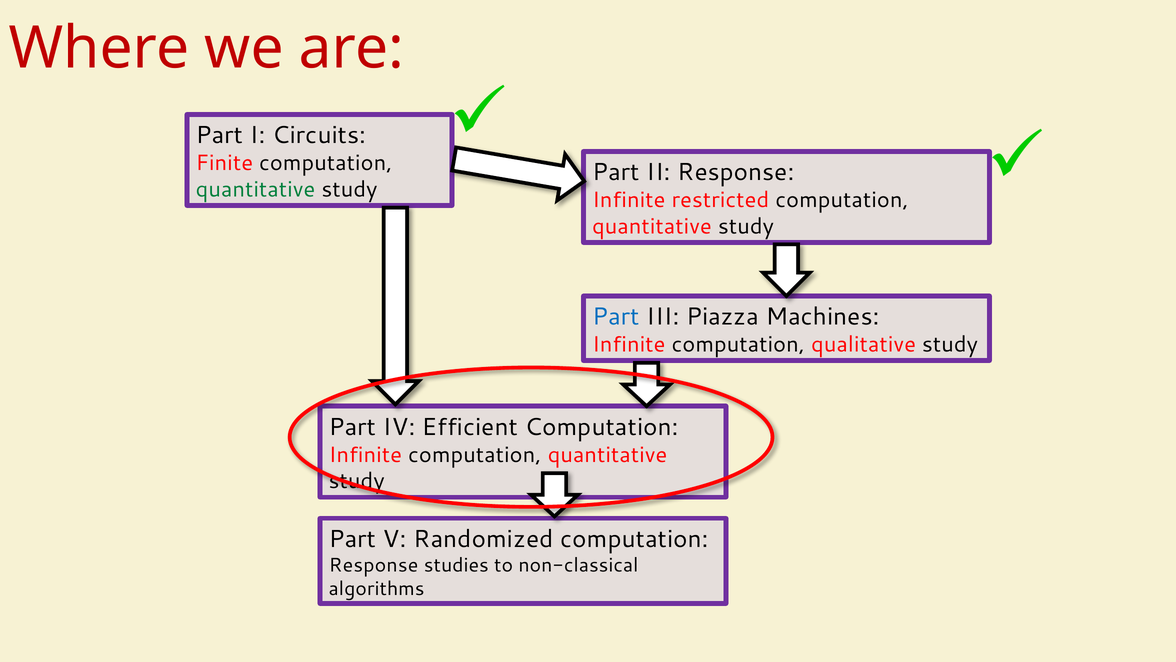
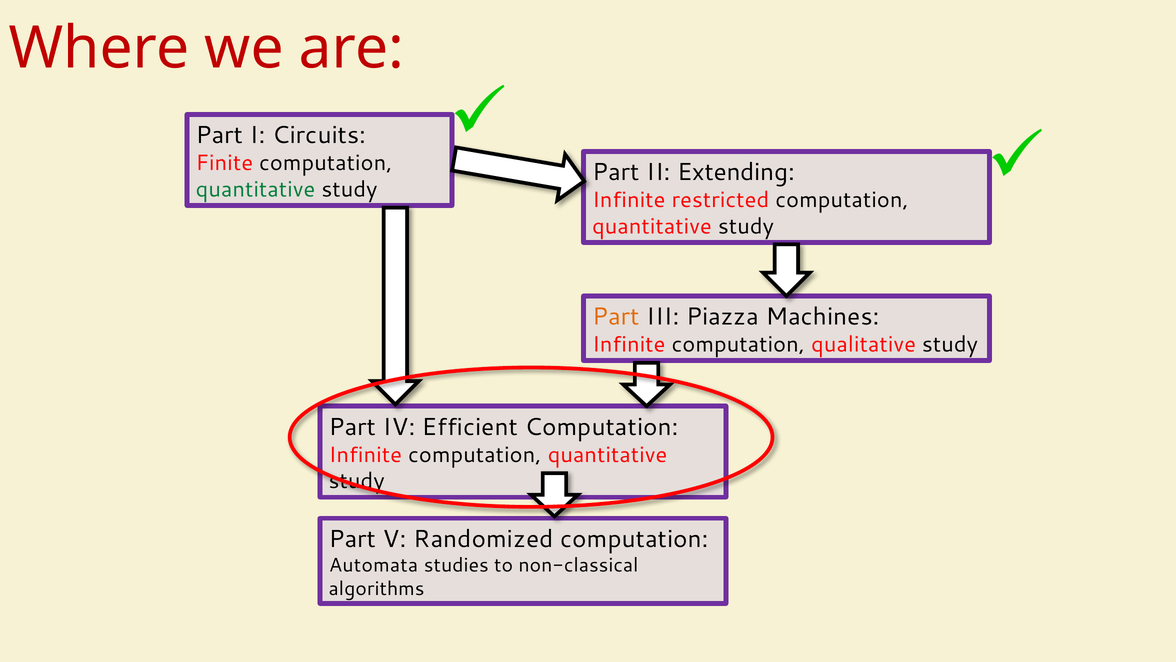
II Response: Response -> Extending (736, 172)
Part colour: blue -> orange (616, 317)
Response: Response -> Automata (374, 565)
